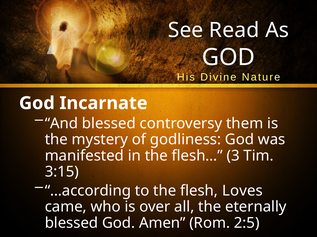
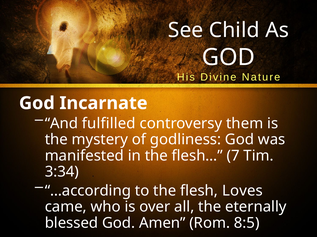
Read: Read -> Child (234, 30)
And blessed: blessed -> fulfilled (109, 124)
3: 3 -> 7 (233, 156)
3:15: 3:15 -> 3:34 (62, 172)
2:5: 2:5 -> 8:5 (247, 224)
